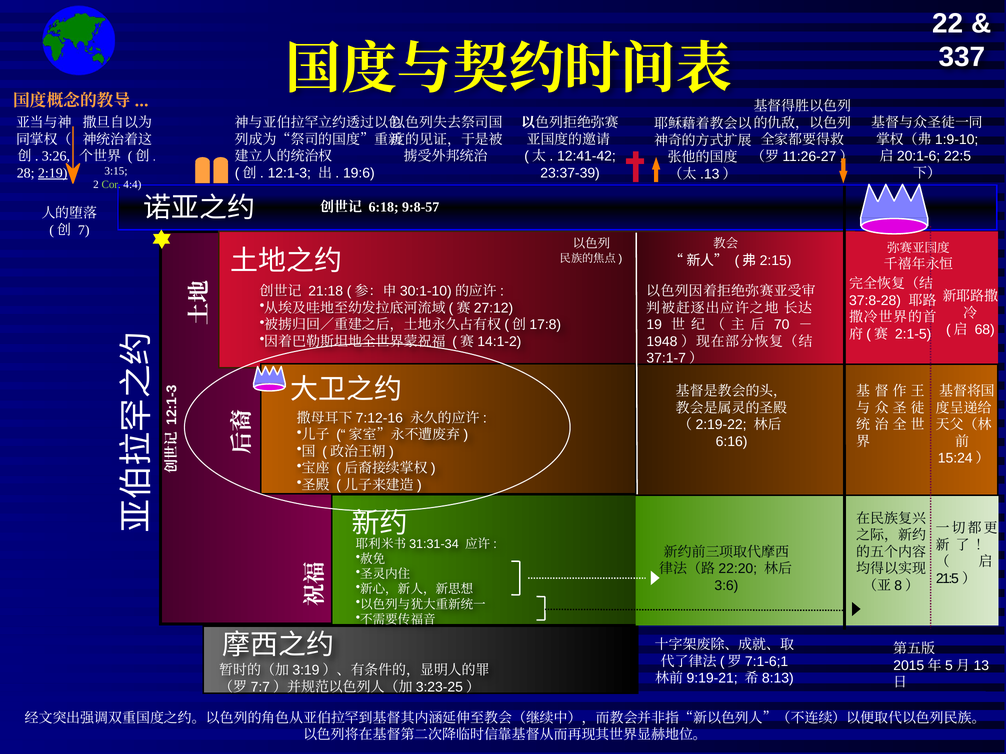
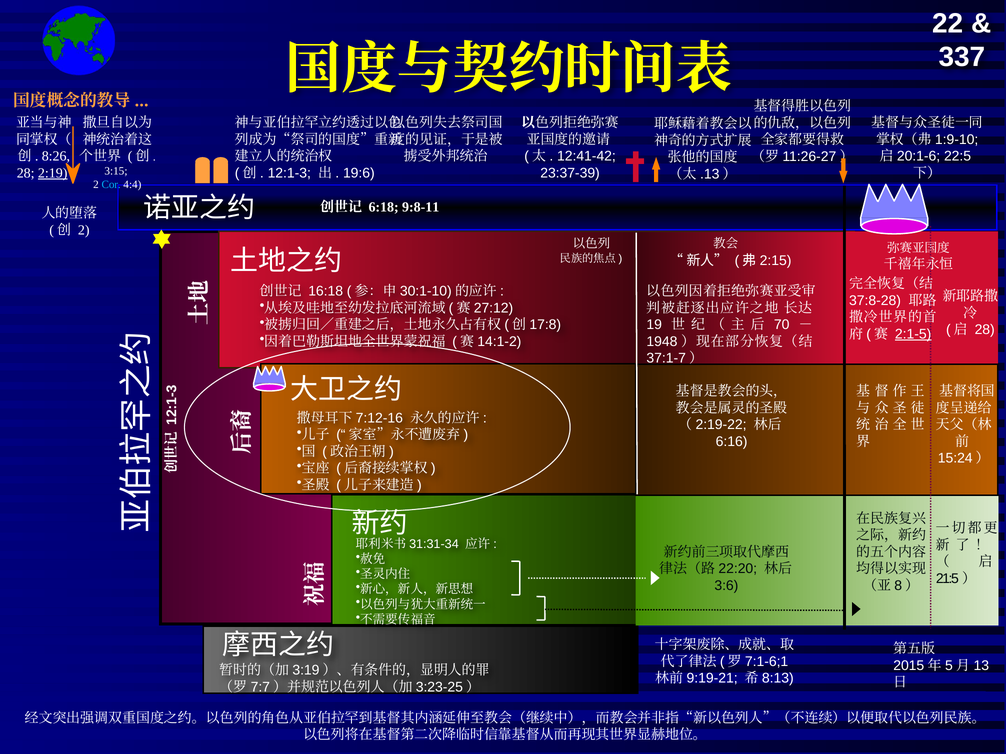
3:26: 3:26 -> 8:26 (56, 156)
Cor colour: light green -> light blue (111, 185)
9:8-57: 9:8-57 -> 9:8-11 (421, 207)
7: 7 -> 2 (84, 230)
21:18: 21:18 -> 16:18 (326, 291)
68: 68 -> 28 (985, 330)
2:1-5 underline: none -> present (913, 334)
